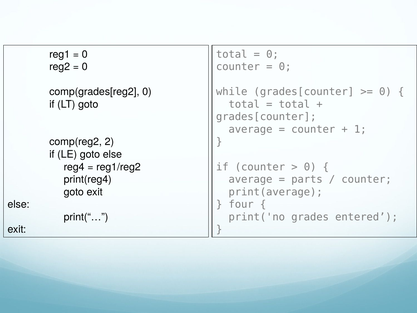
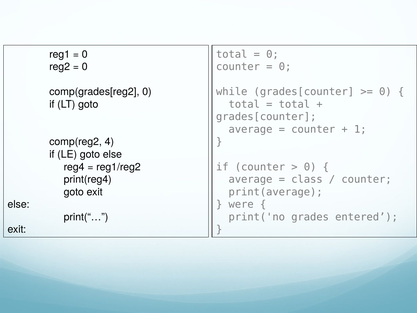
2: 2 -> 4 (109, 142)
parts: parts -> class (307, 179)
four: four -> were (241, 204)
